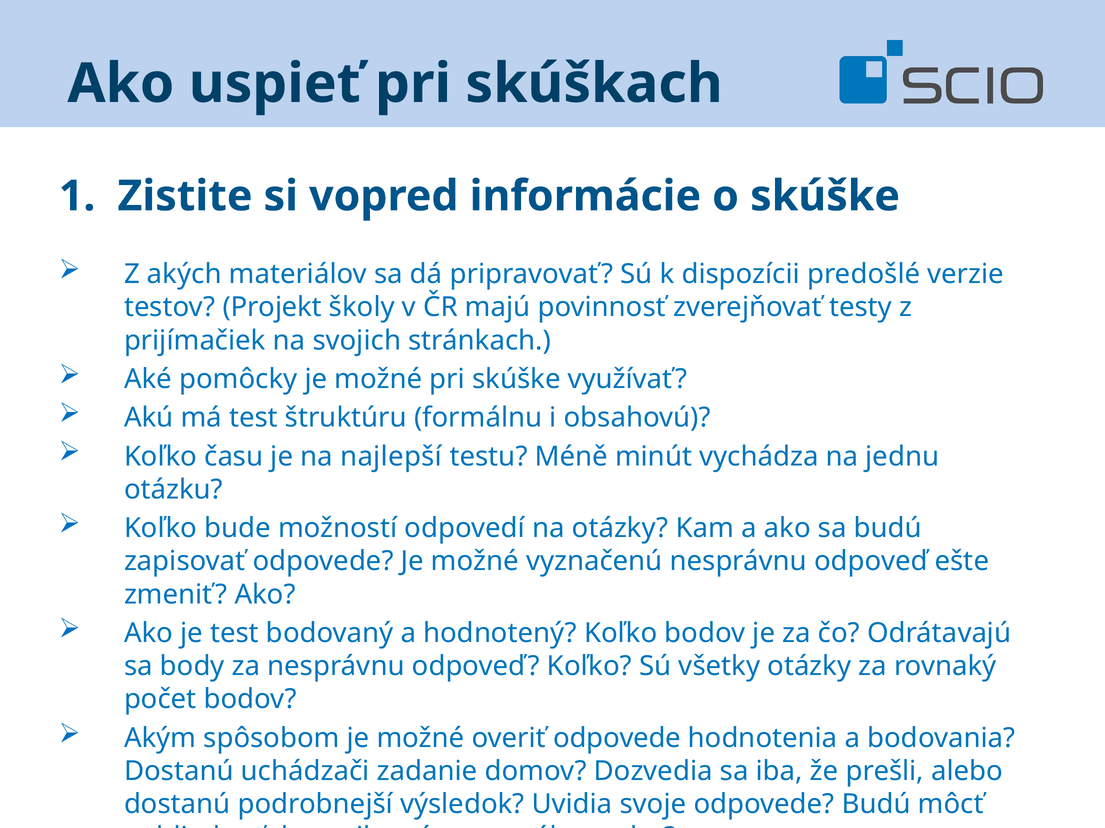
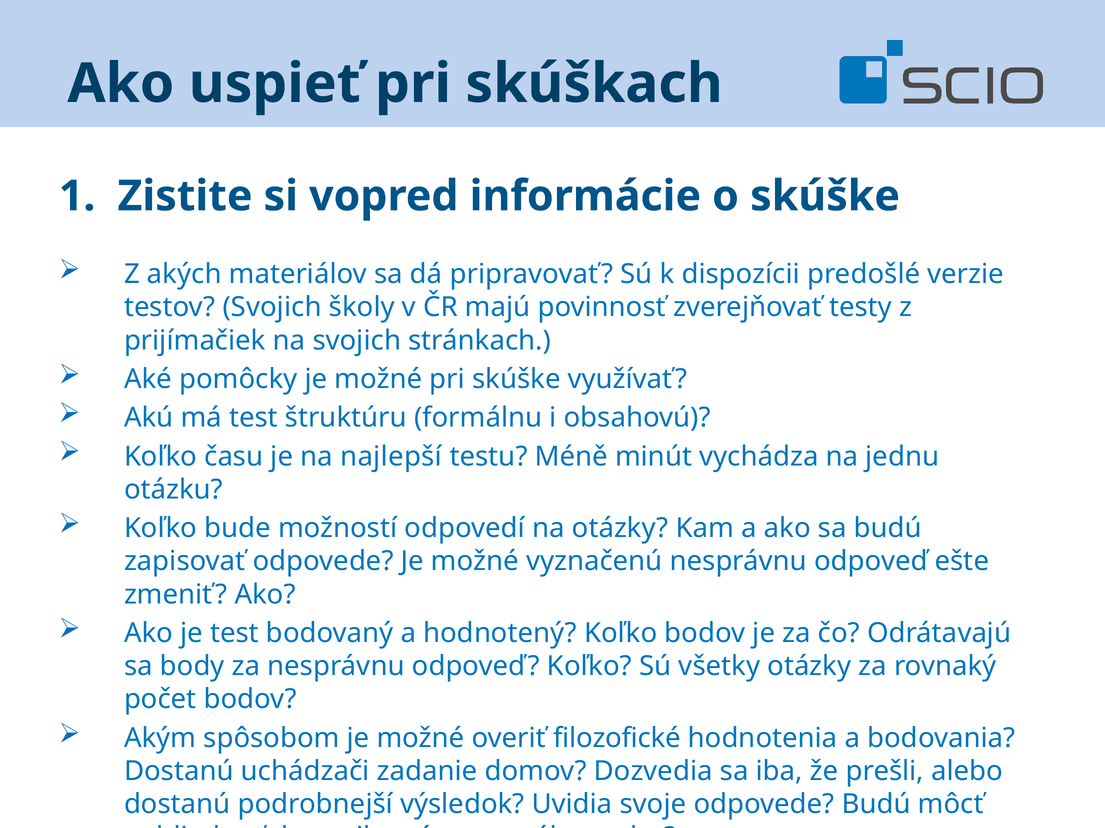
testov Projekt: Projekt -> Svojich (272, 308)
overiť odpovede: odpovede -> filozofické (617, 739)
